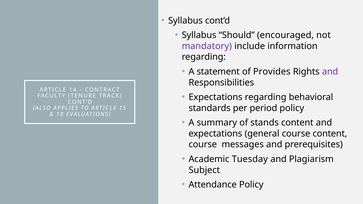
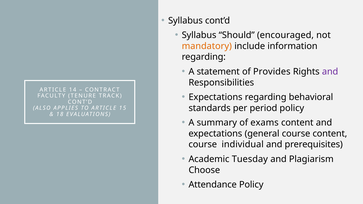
mandatory colour: purple -> orange (207, 46)
stands: stands -> exams (265, 123)
messages: messages -> individual (243, 145)
Subject: Subject -> Choose (204, 170)
